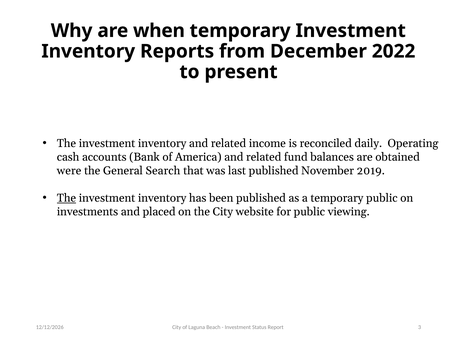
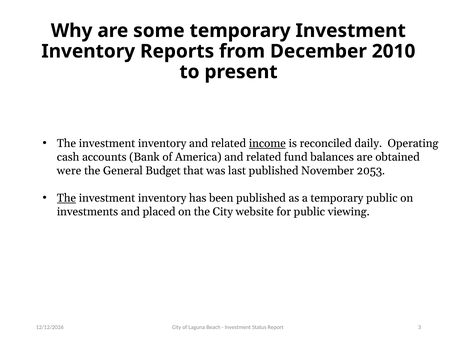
when: when -> some (159, 31)
2022: 2022 -> 2010 (394, 51)
income underline: none -> present (267, 143)
Search: Search -> Budget (163, 171)
2019: 2019 -> 2053 (371, 171)
